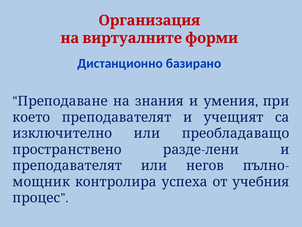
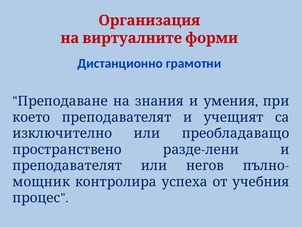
базирано: базирано -> грамотни (194, 63)
